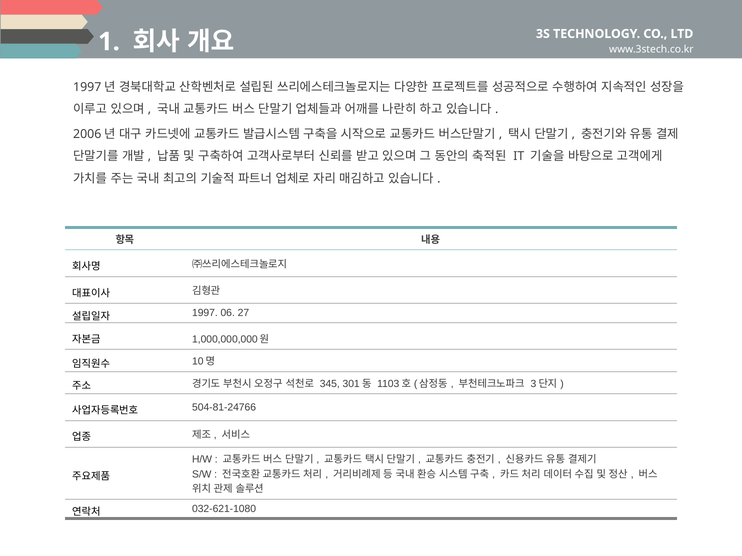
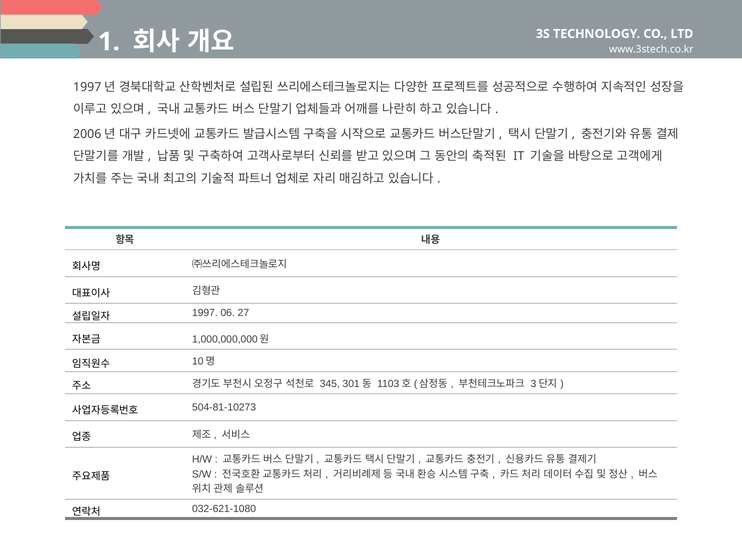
504-81-24766: 504-81-24766 -> 504-81-10273 (224, 408)
